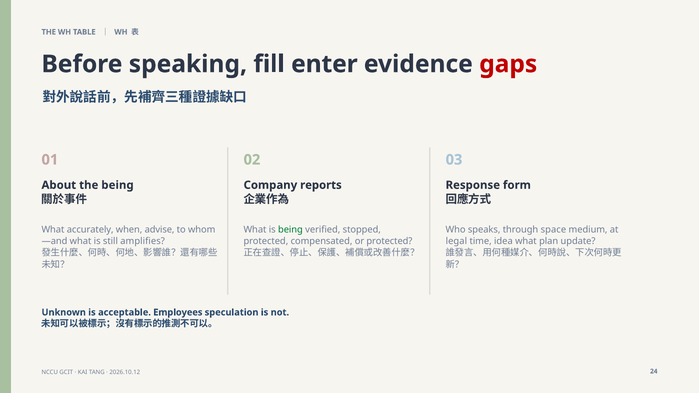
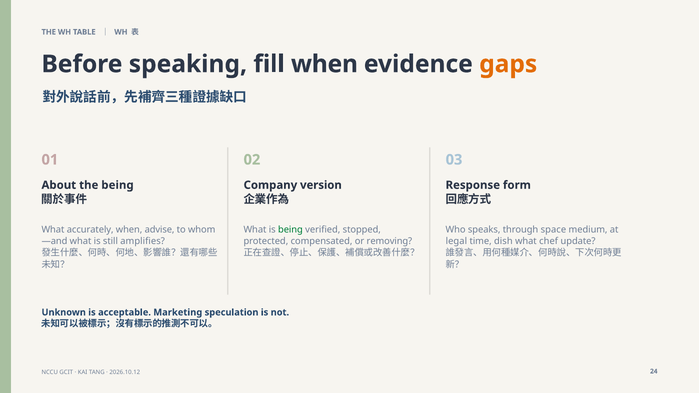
fill enter: enter -> when (324, 64)
gaps colour: red -> orange (508, 64)
reports: reports -> version (321, 185)
or protected: protected -> removing (389, 241)
idea: idea -> dish (503, 241)
plan: plan -> chef (549, 241)
Employees: Employees -> Marketing (178, 312)
